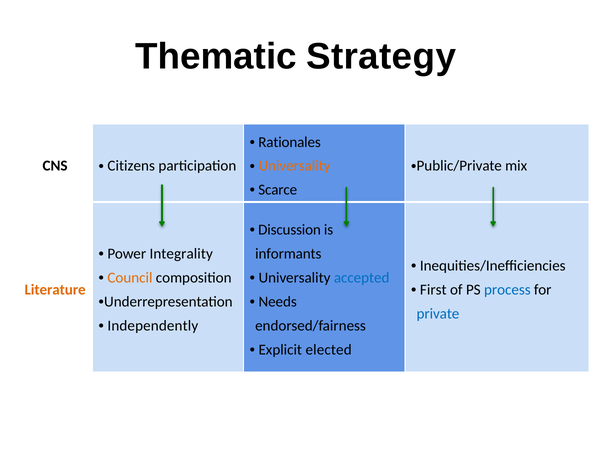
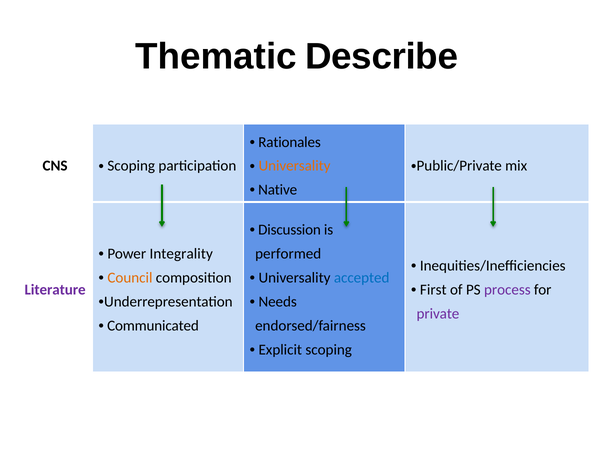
Strategy: Strategy -> Describe (382, 56)
Citizens: Citizens -> Scoping (131, 166)
Scarce: Scarce -> Native (278, 190)
informants: informants -> performed (288, 253)
process colour: blue -> purple (507, 289)
Literature colour: orange -> purple (55, 289)
private colour: blue -> purple (438, 313)
Independently: Independently -> Communicated (153, 325)
Explicit elected: elected -> scoping (329, 349)
